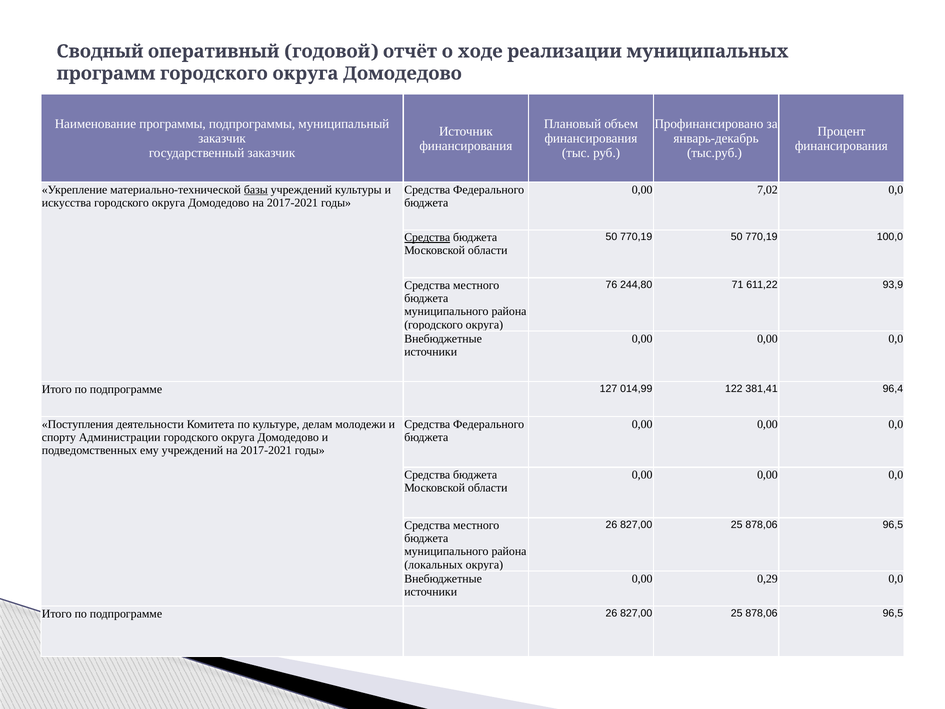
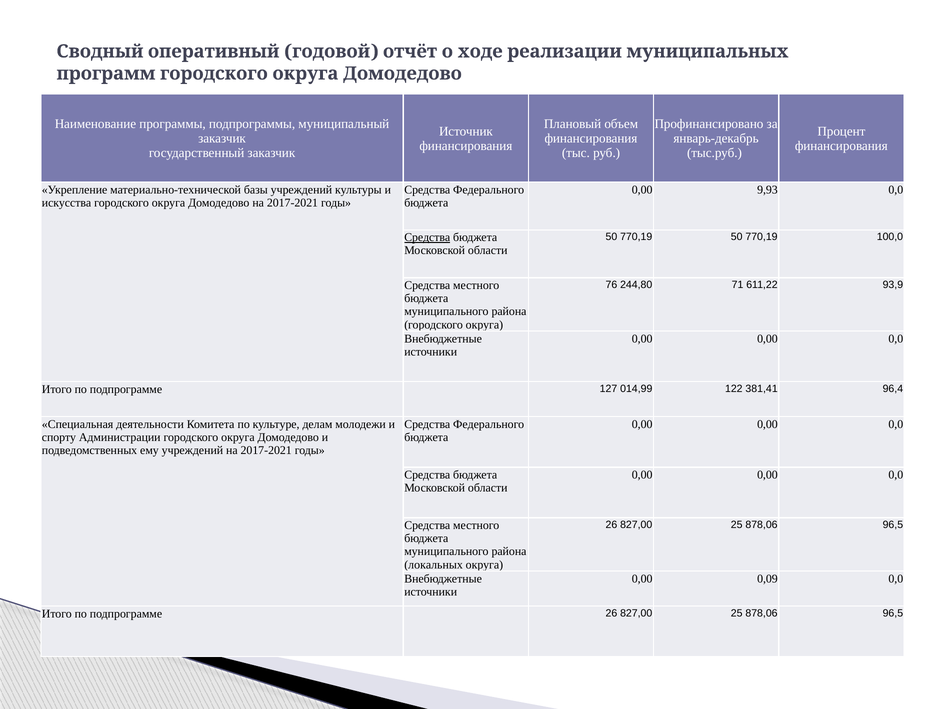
базы underline: present -> none (256, 190)
7,02: 7,02 -> 9,93 (767, 190)
Поступления: Поступления -> Специальная (78, 424)
0,29: 0,29 -> 0,09 (767, 579)
